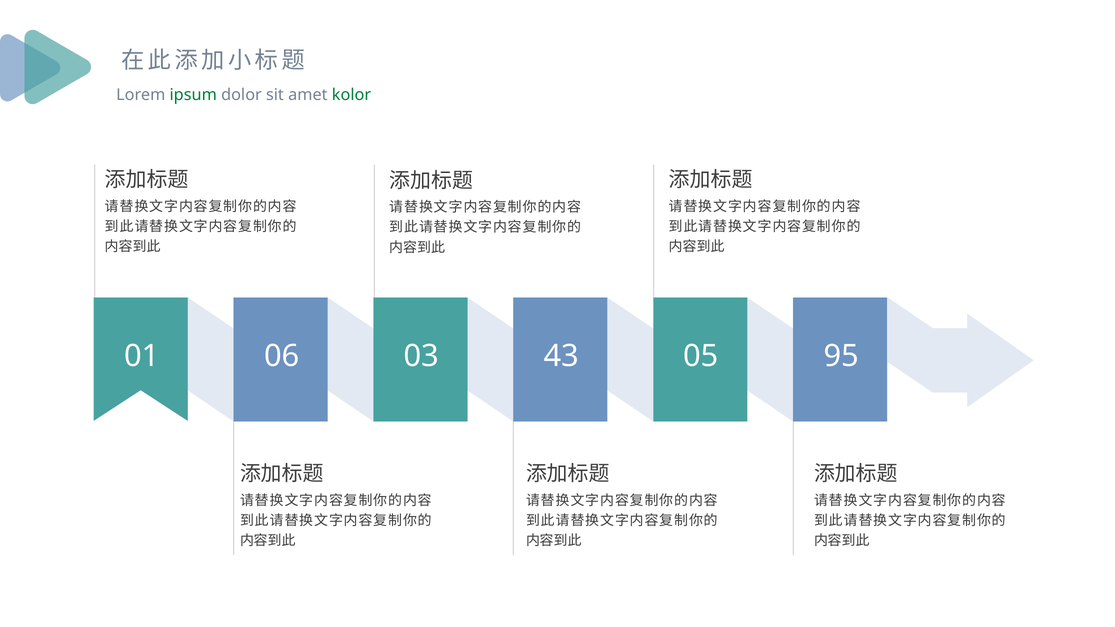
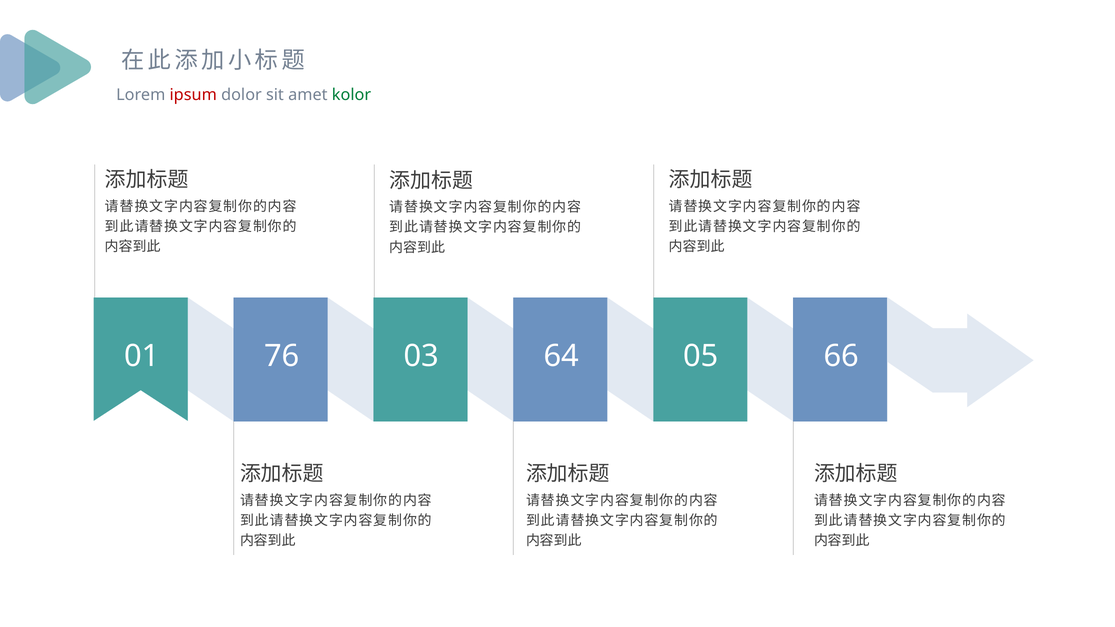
ipsum colour: green -> red (193, 95)
06: 06 -> 76 (282, 356)
43: 43 -> 64 (561, 356)
95: 95 -> 66 (841, 356)
